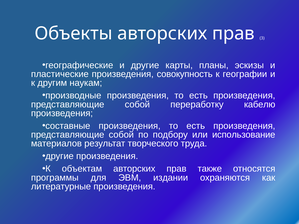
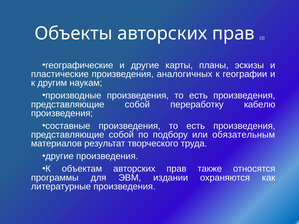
совокупность: совокупность -> аналогичных (185, 74)
использование: использование -> обязательным (244, 135)
